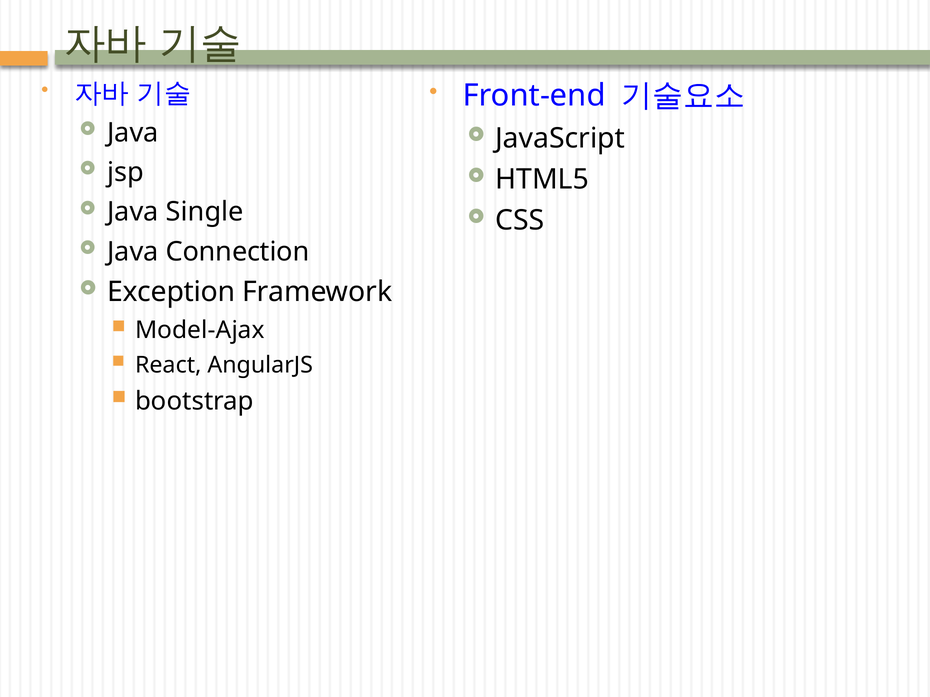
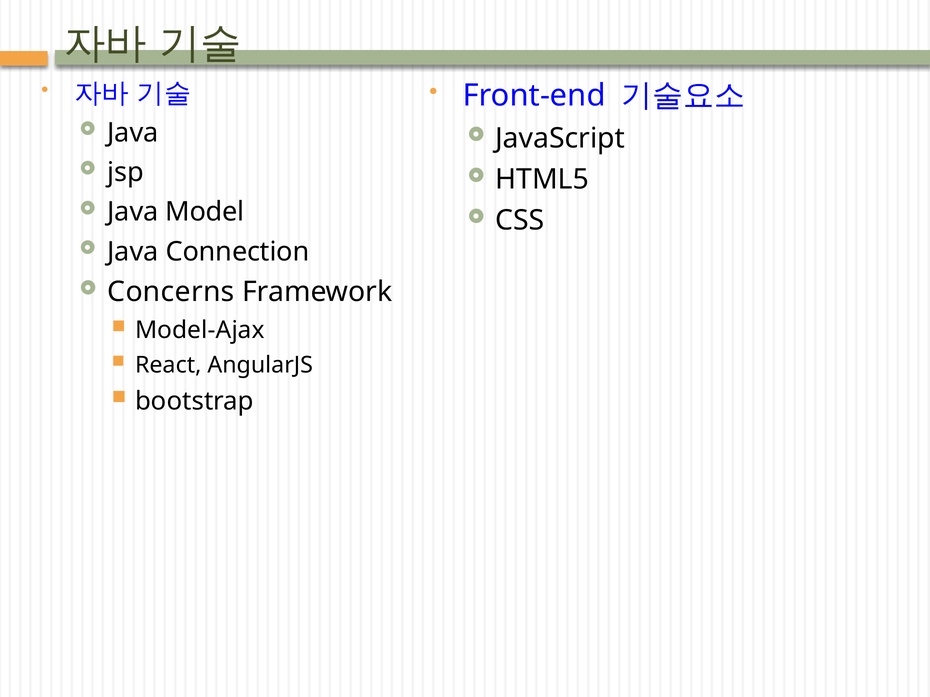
Single: Single -> Model (205, 212)
Exception: Exception -> Concerns (171, 292)
